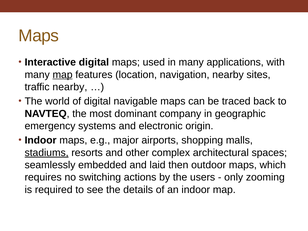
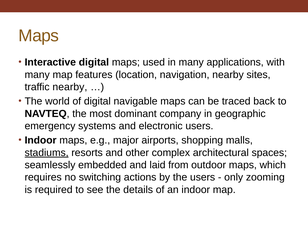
map underline: present -> none (63, 75)
electronic origin: origin -> users (199, 126)
then: then -> from (178, 165)
